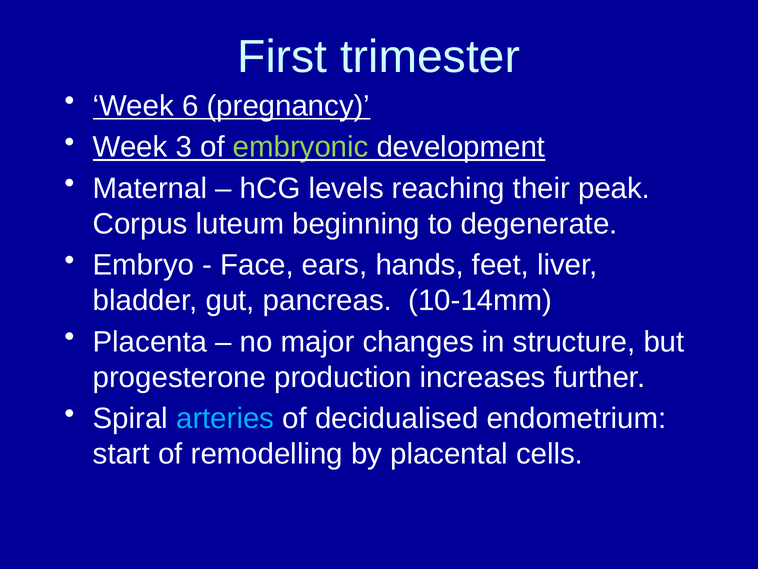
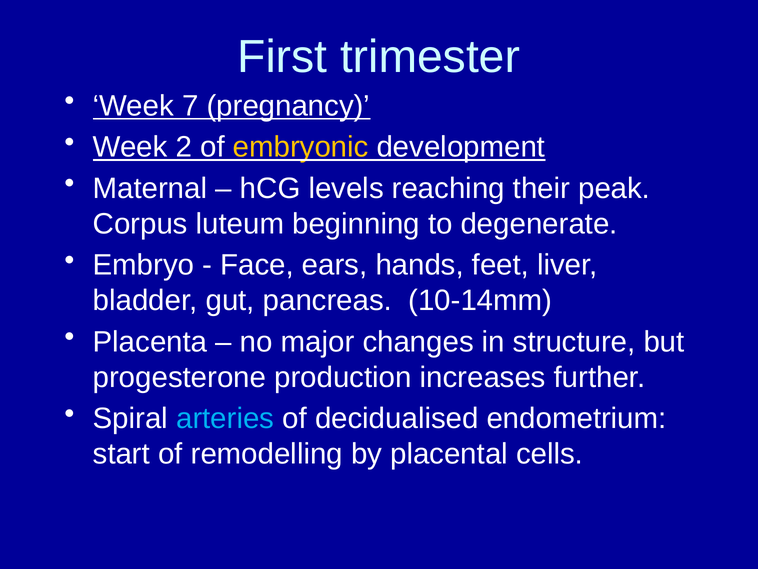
6: 6 -> 7 (190, 106)
3: 3 -> 2 (184, 147)
embryonic colour: light green -> yellow (301, 147)
